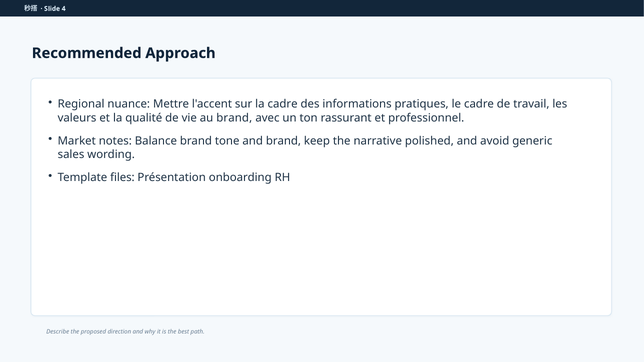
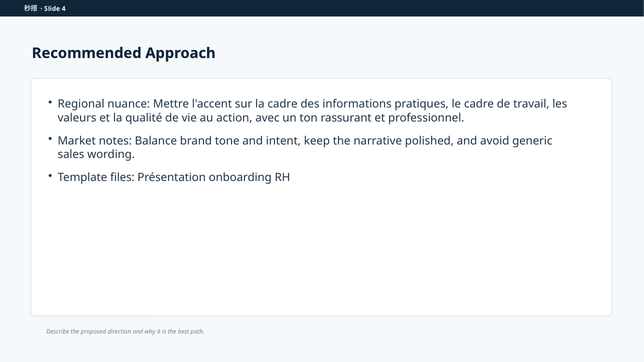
au brand: brand -> action (234, 118)
and brand: brand -> intent (283, 141)
